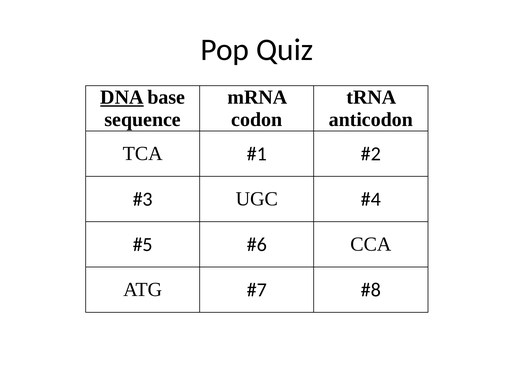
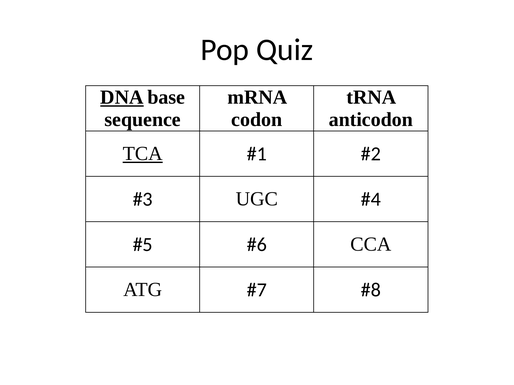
TCA underline: none -> present (143, 154)
